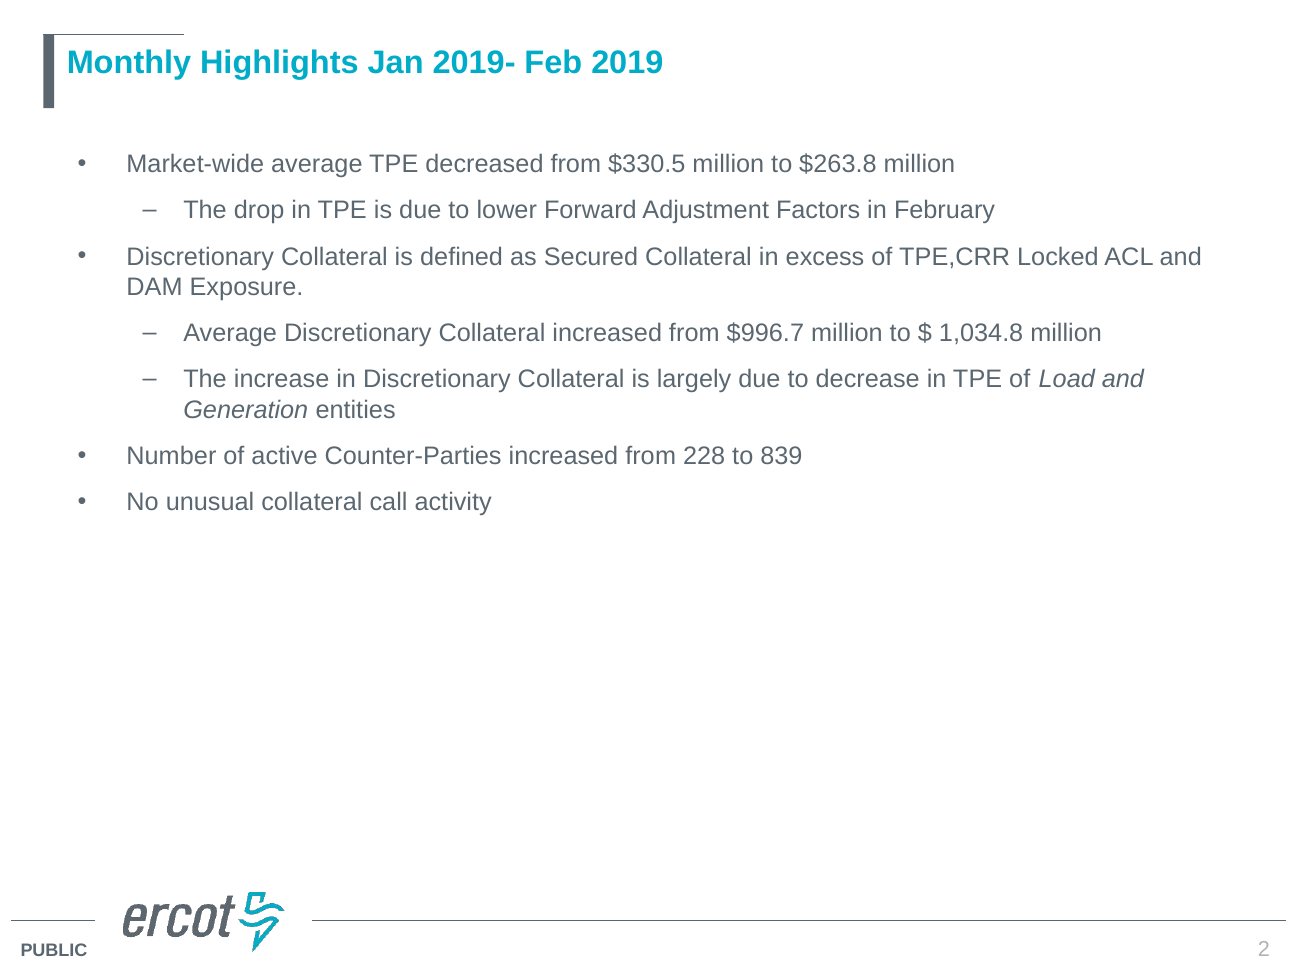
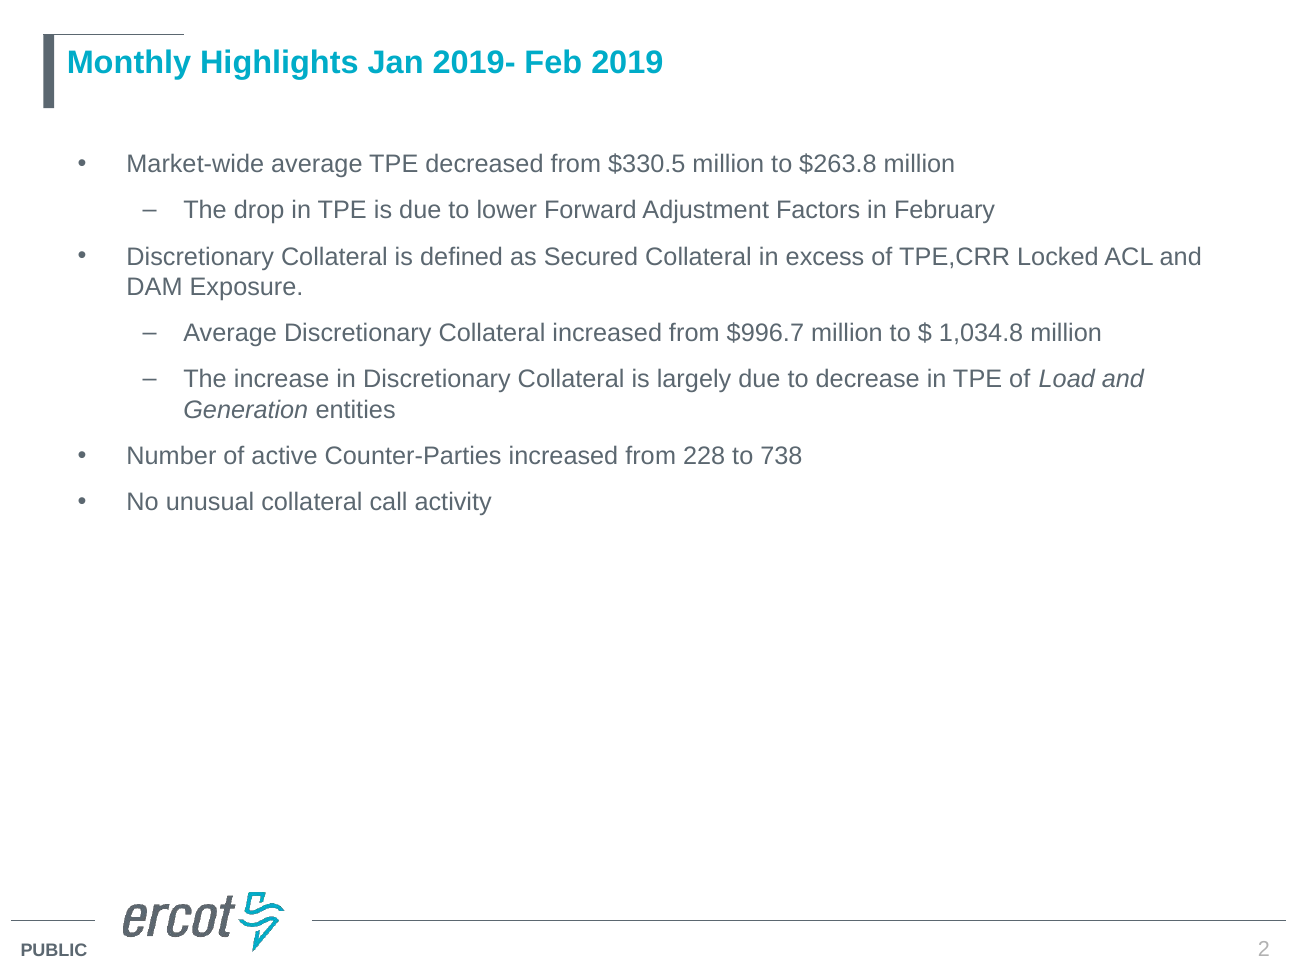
839: 839 -> 738 (781, 456)
